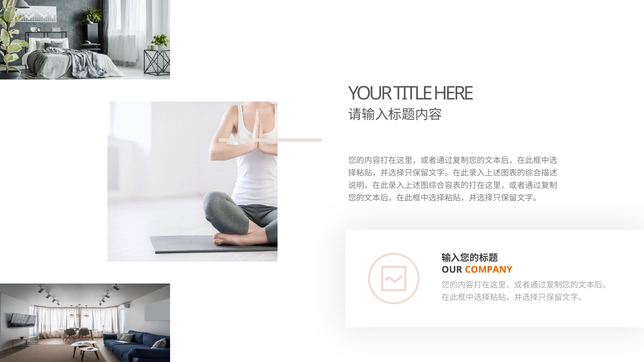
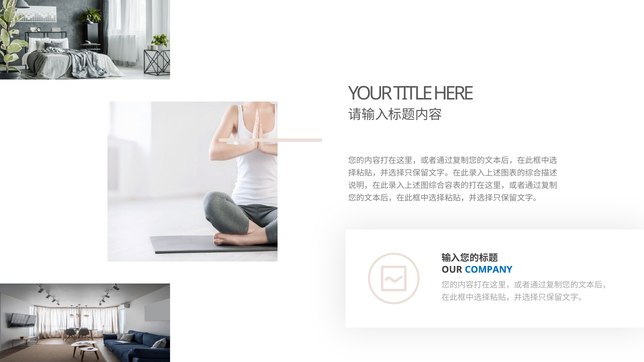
COMPANY colour: orange -> blue (489, 270)
